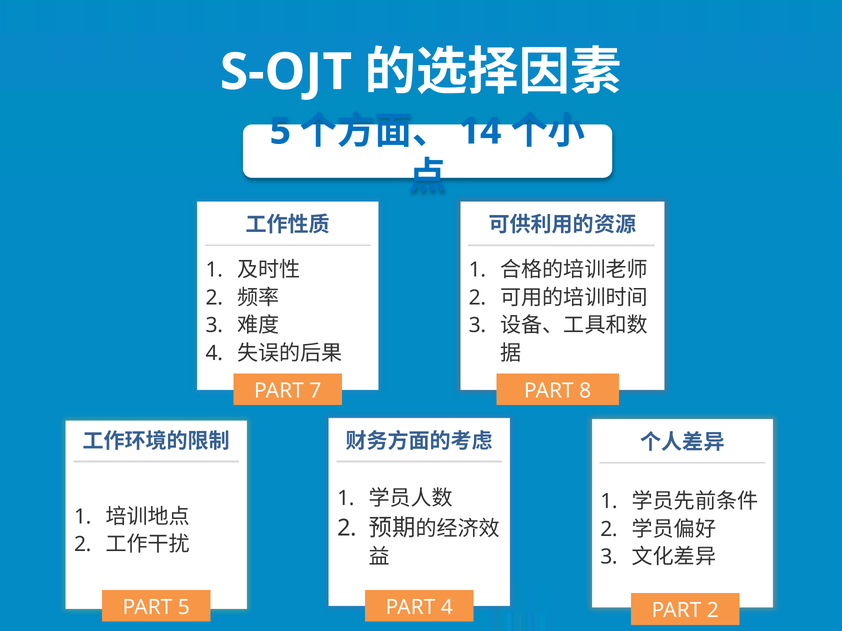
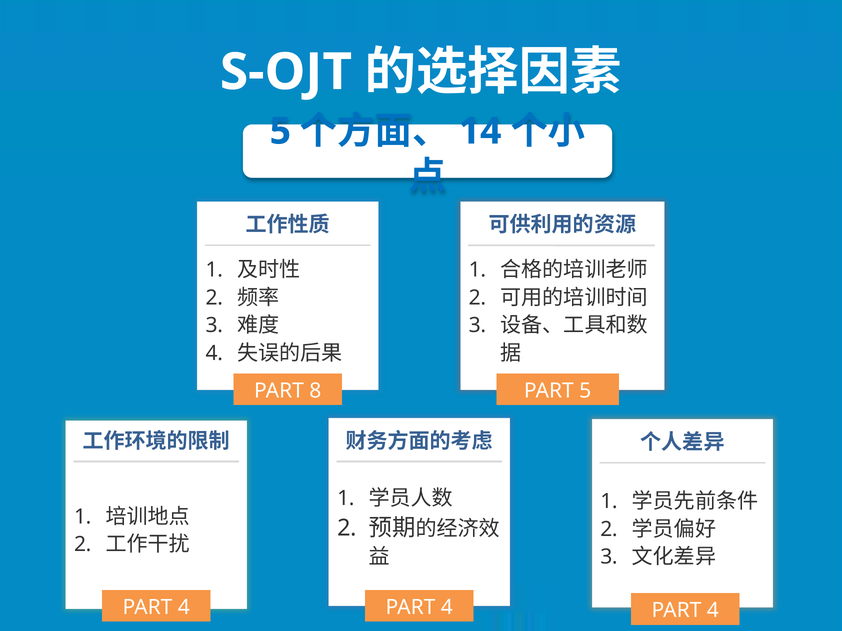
7: 7 -> 8 (315, 391)
PART 8: 8 -> 5 (585, 391)
5: 5 -> 4 (184, 608)
2: 2 -> 4 (713, 611)
